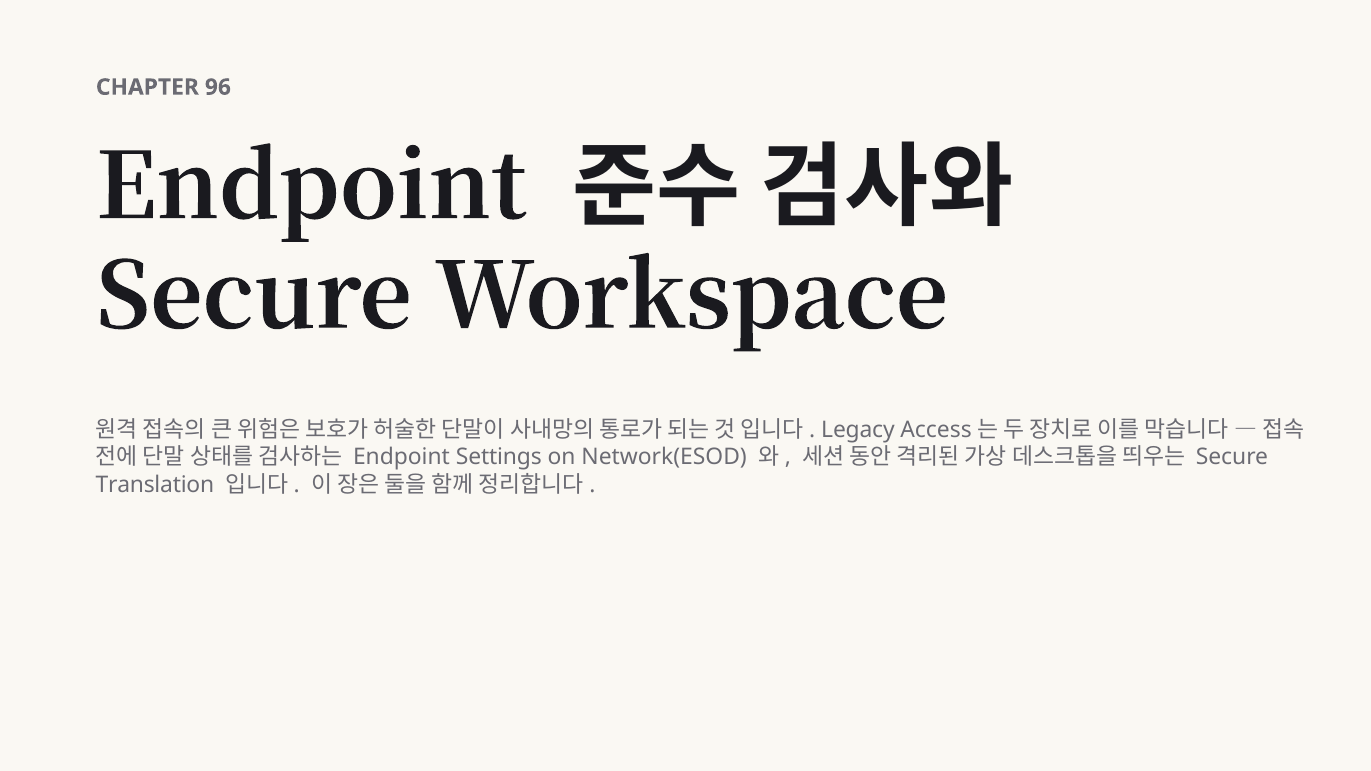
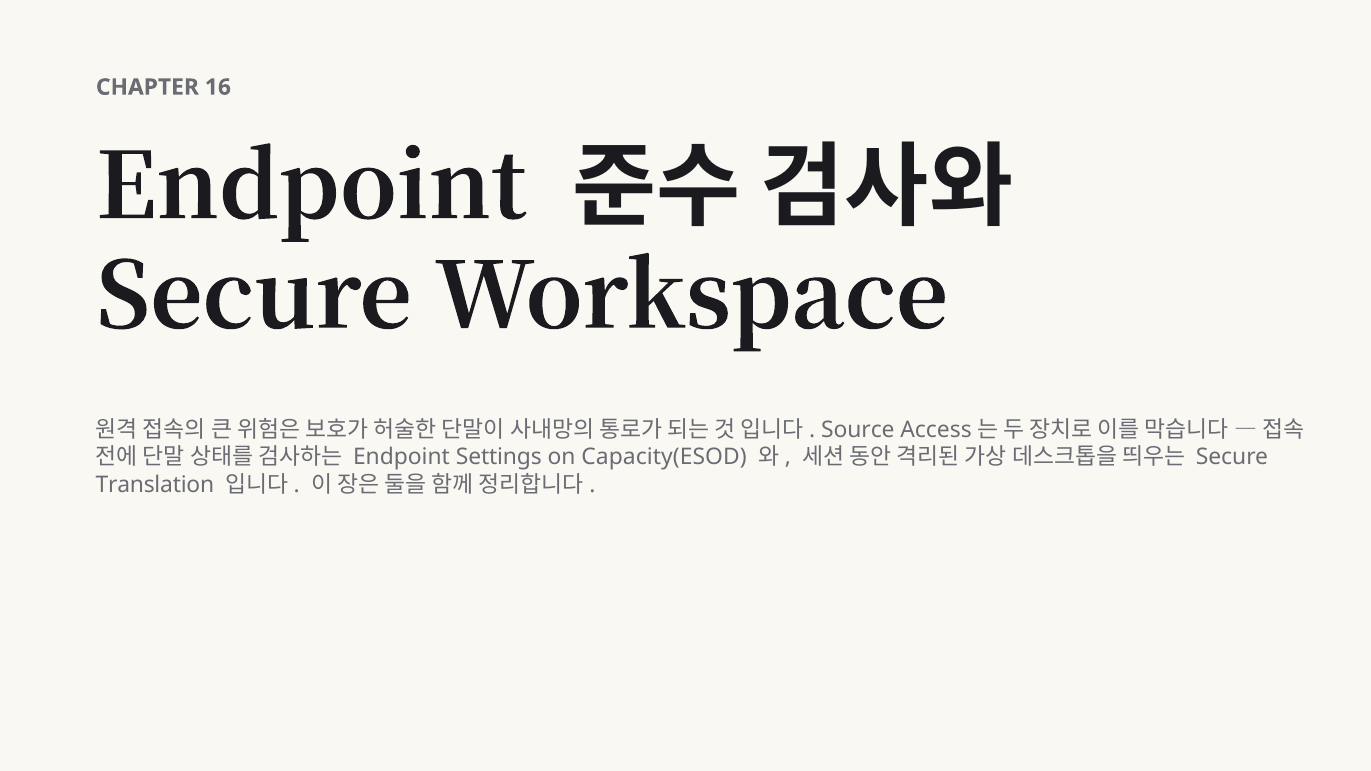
96: 96 -> 16 (218, 87)
Legacy: Legacy -> Source (858, 430)
Network(ESOD: Network(ESOD -> Capacity(ESOD (664, 457)
